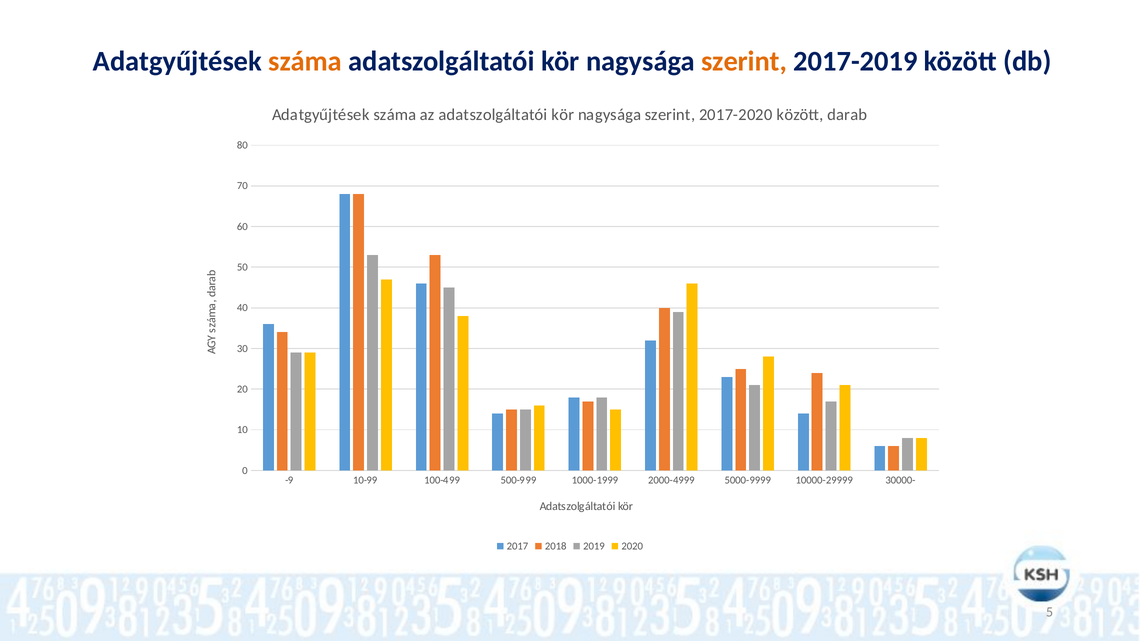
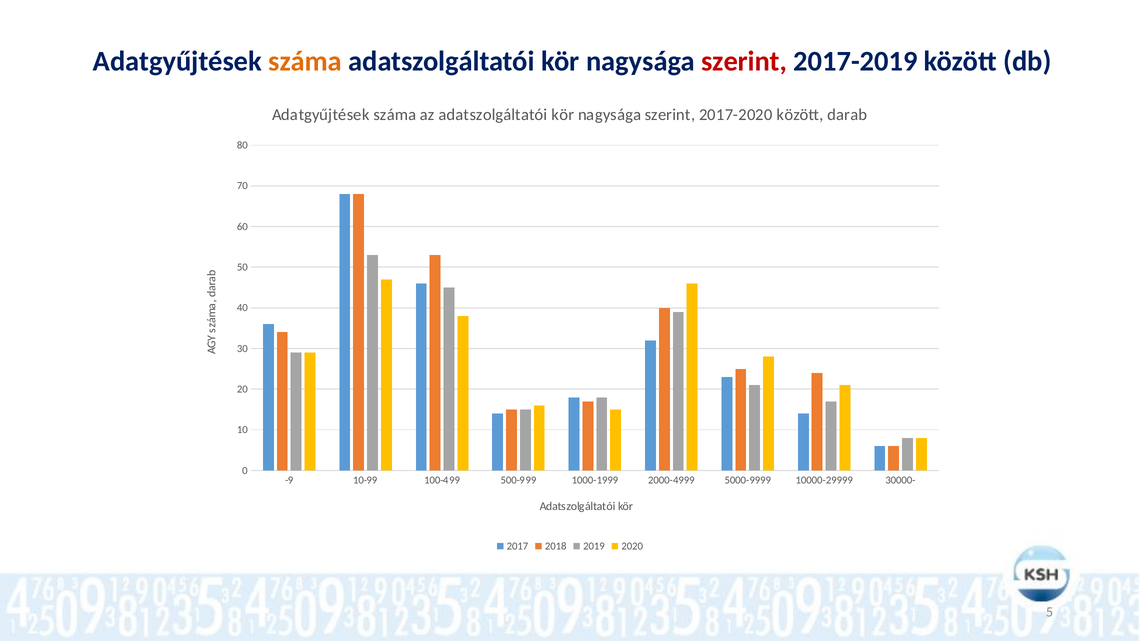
szerint colour: orange -> red (744, 61)
